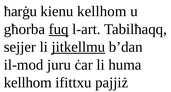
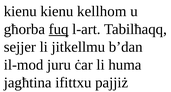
ħarġu: ħarġu -> kienu (20, 11)
jitkellmu underline: present -> none (78, 47)
kellhom: kellhom -> jagħtina (28, 83)
